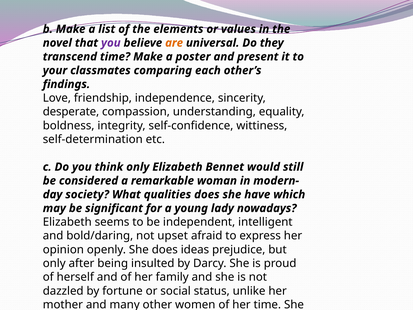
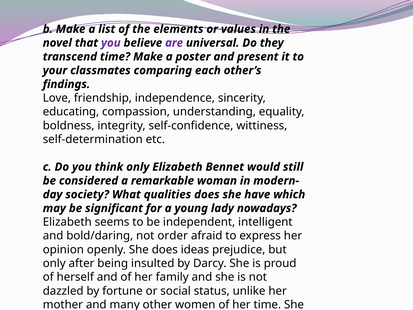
are colour: orange -> purple (174, 43)
desperate: desperate -> educating (71, 112)
upset: upset -> order (173, 236)
